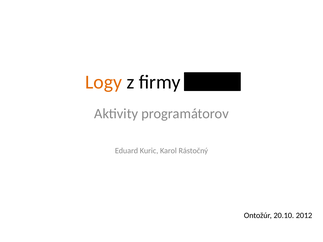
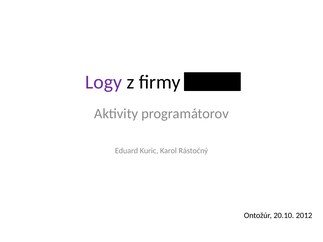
Logy colour: orange -> purple (104, 82)
